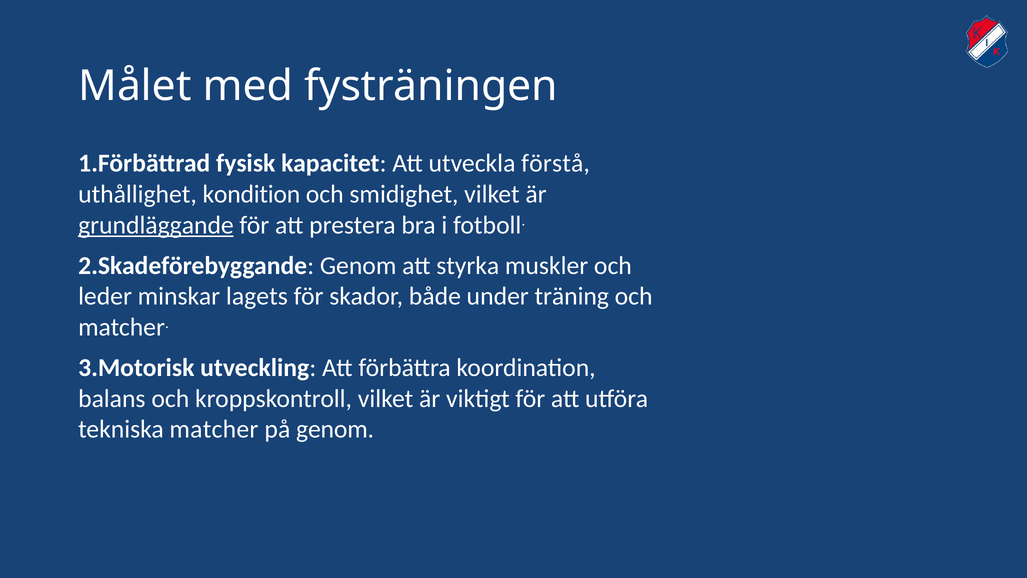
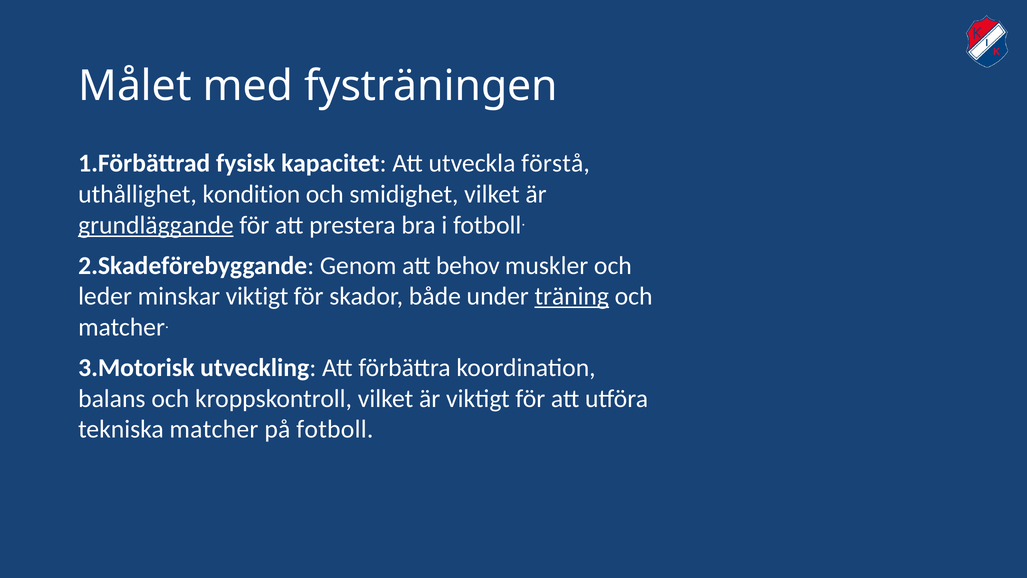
styrka: styrka -> behov (468, 265)
minskar lagets: lagets -> viktigt (257, 296)
träning underline: none -> present (572, 296)
på genom: genom -> fotboll (335, 429)
